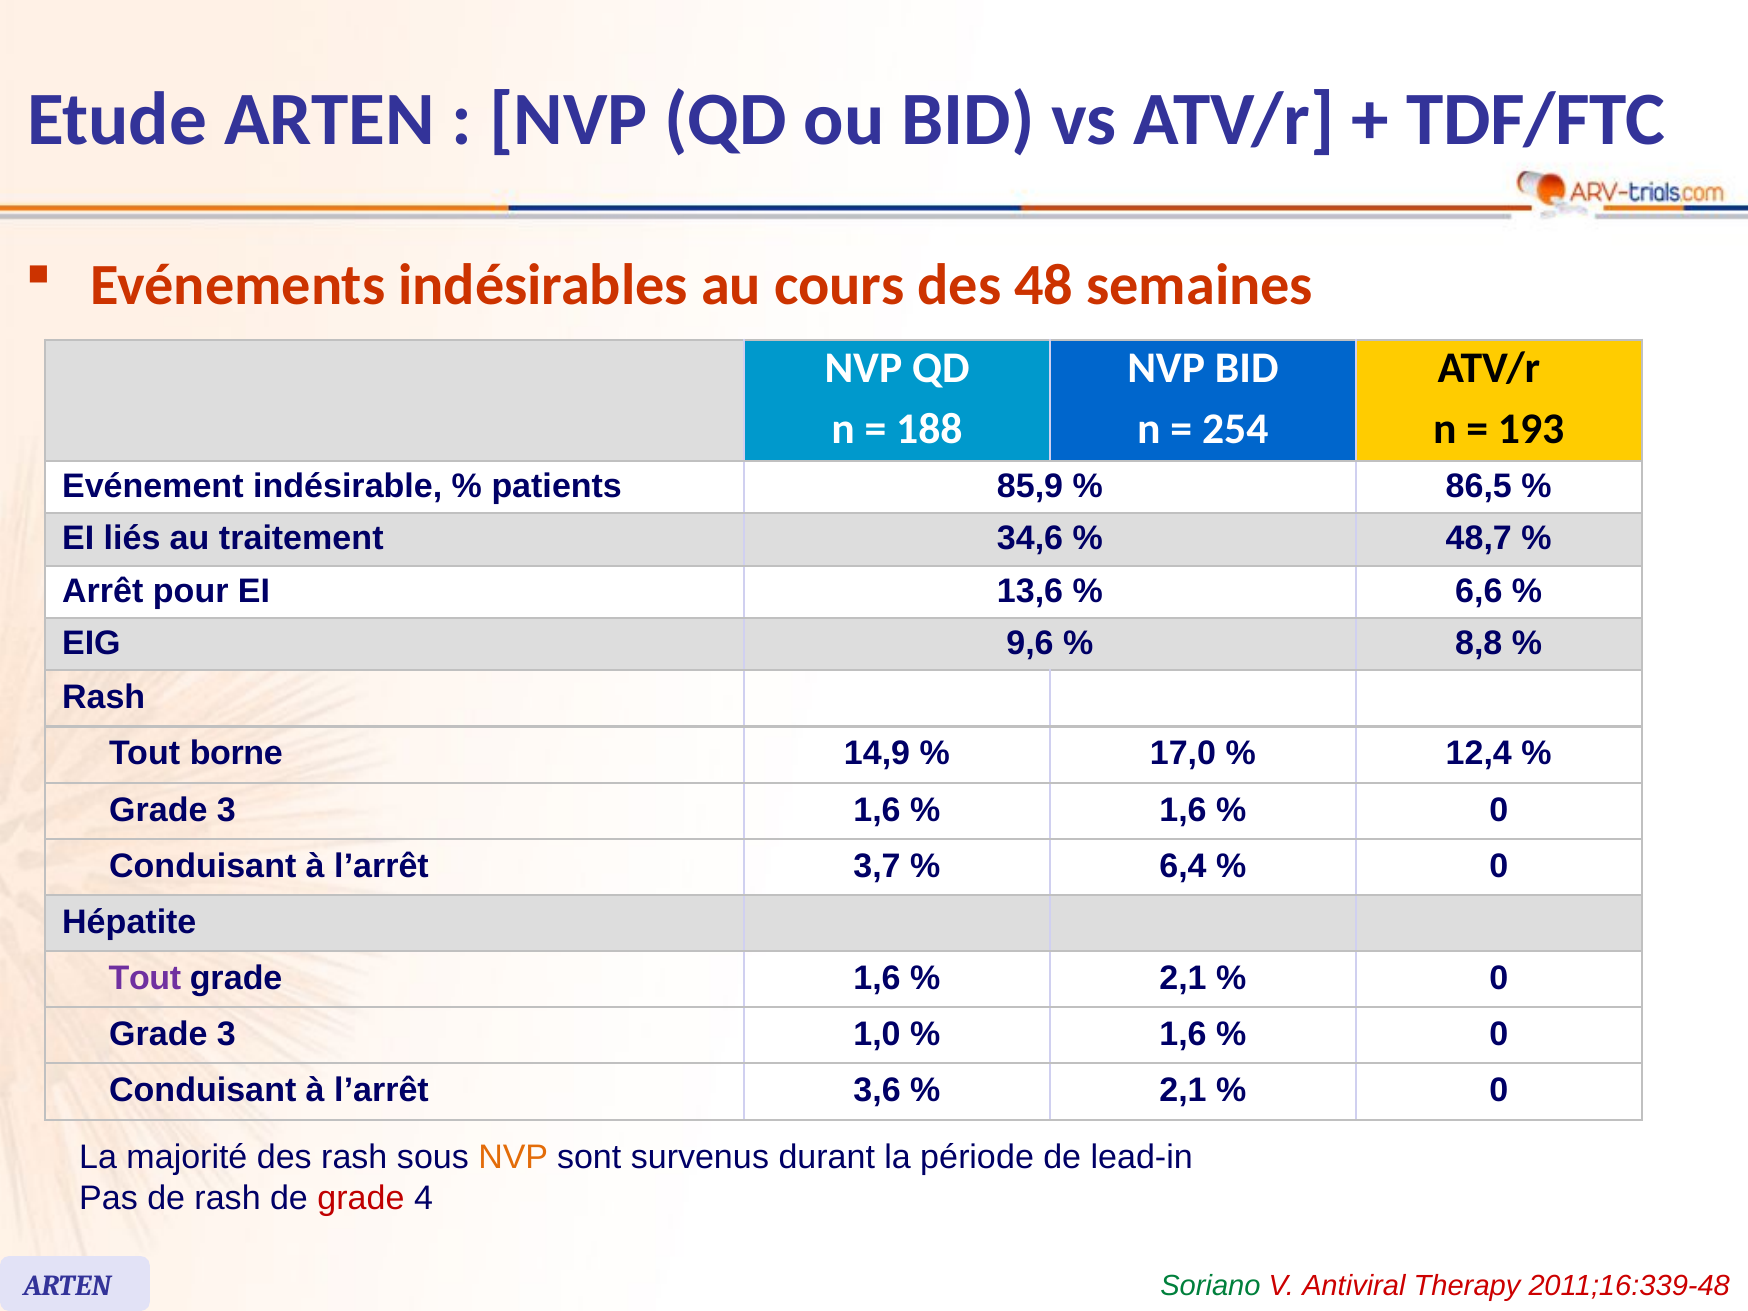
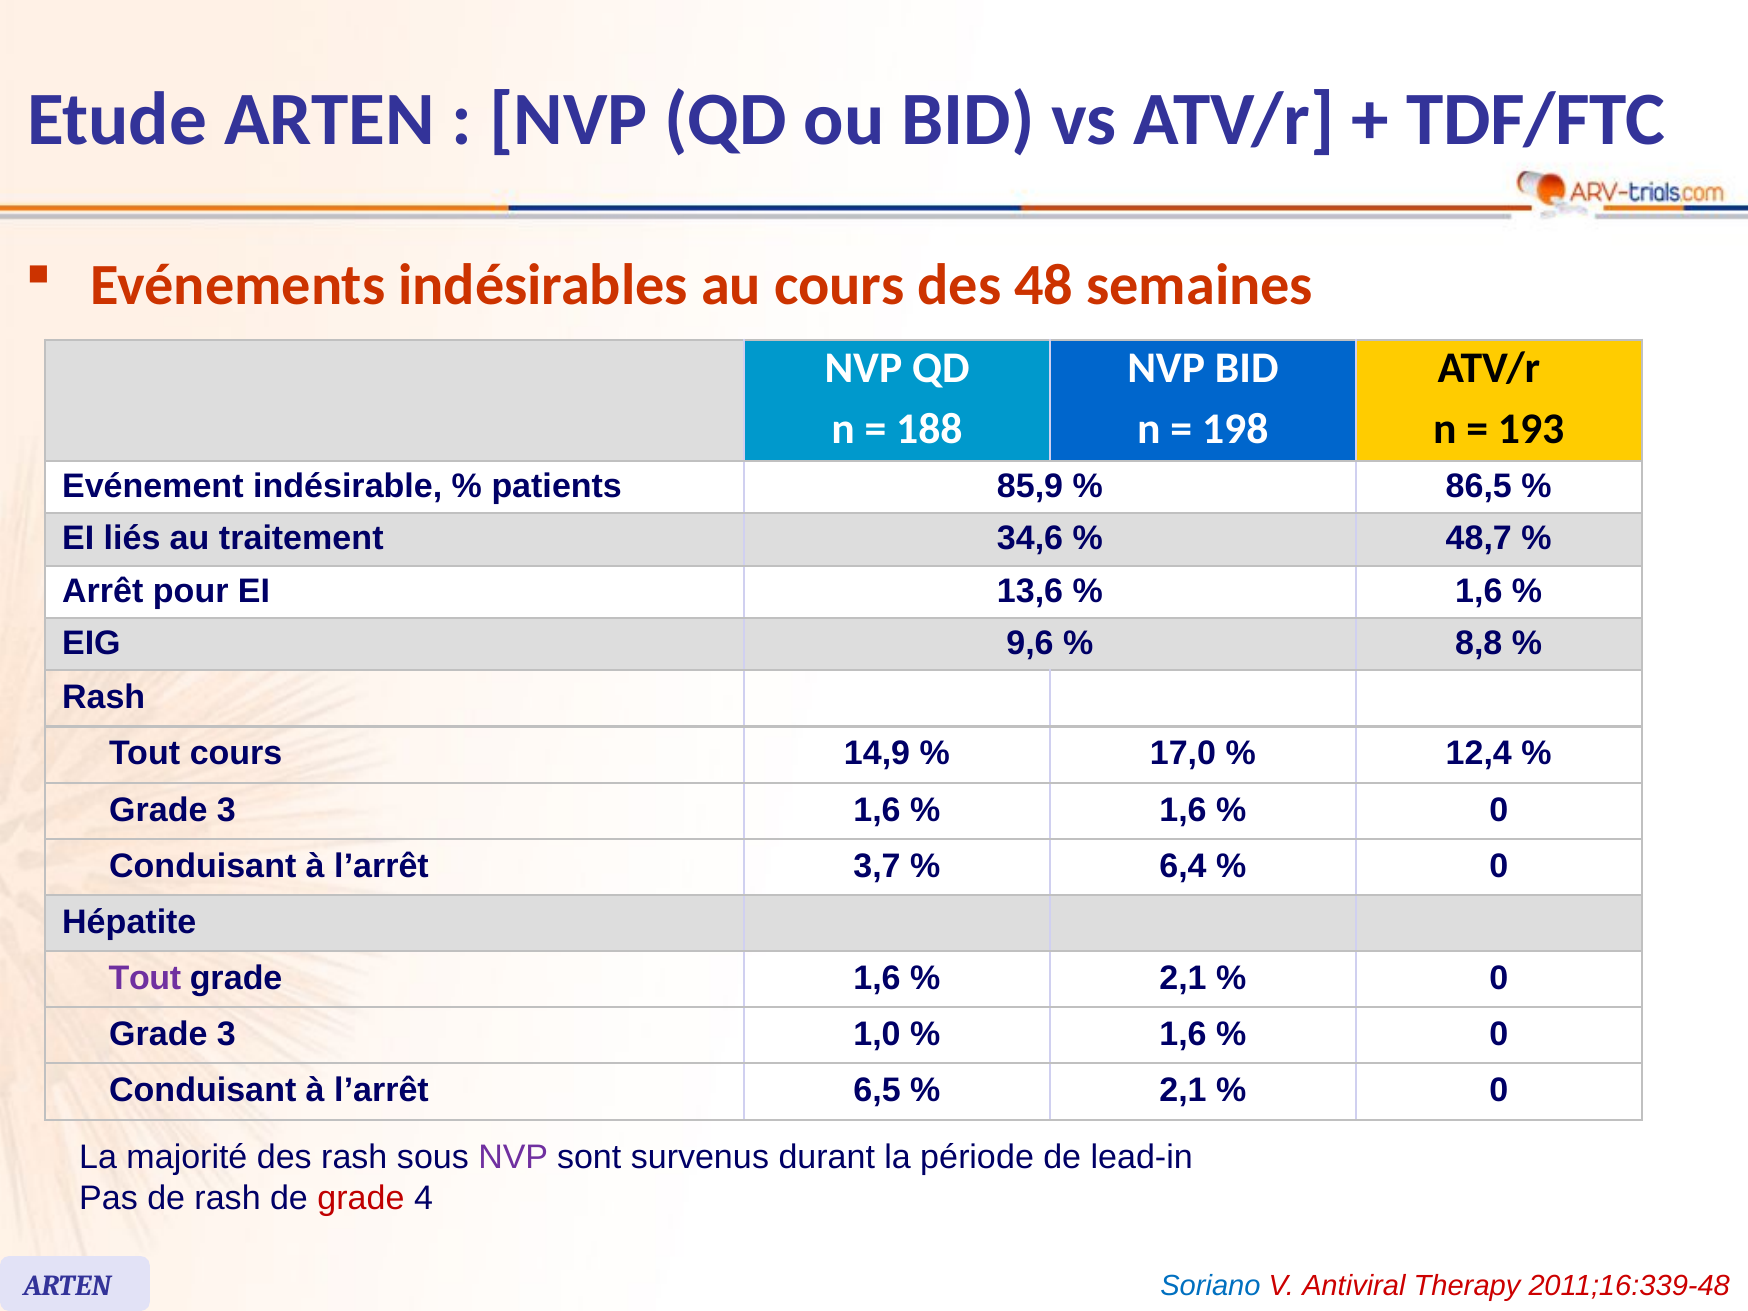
254: 254 -> 198 (1235, 429)
6,6: 6,6 -> 1,6 (1479, 591)
Tout borne: borne -> cours (236, 754)
3,6: 3,6 -> 6,5 (877, 1091)
NVP colour: orange -> purple (513, 1158)
Soriano colour: green -> blue (1210, 1286)
